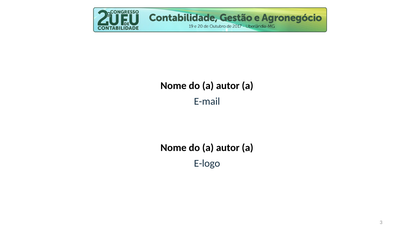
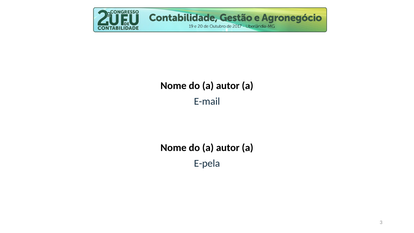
E-logo: E-logo -> E-pela (207, 163)
